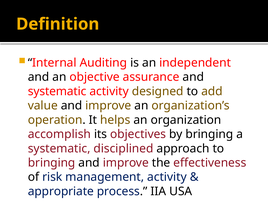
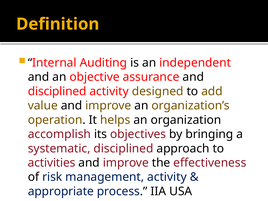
systematic: systematic -> disciplined (57, 91)
bringing: bringing -> activities (52, 163)
